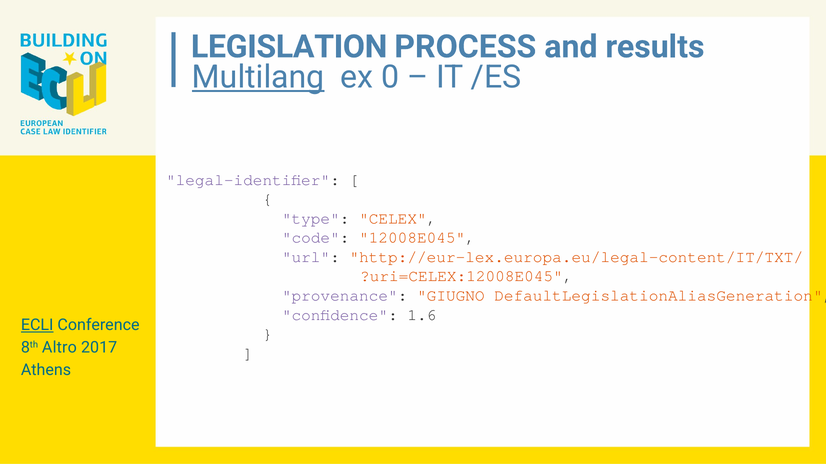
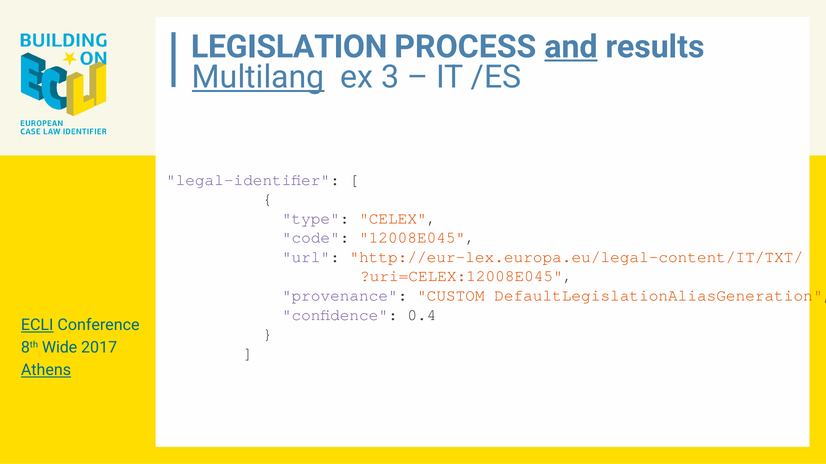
and underline: none -> present (571, 47)
0: 0 -> 3 (390, 77)
GIUGNO: GIUGNO -> CUSTOM (451, 296)
1.6: 1.6 -> 0.4 (422, 315)
Altro: Altro -> Wide (60, 348)
Athens underline: none -> present (46, 370)
